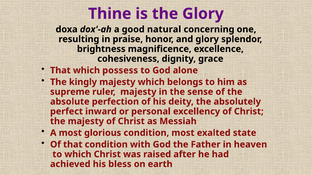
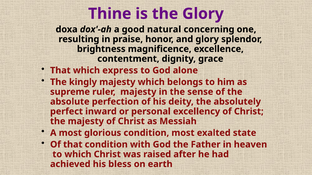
cohesiveness: cohesiveness -> contentment (128, 59)
possess: possess -> express (120, 71)
